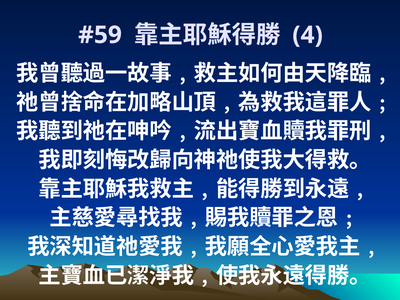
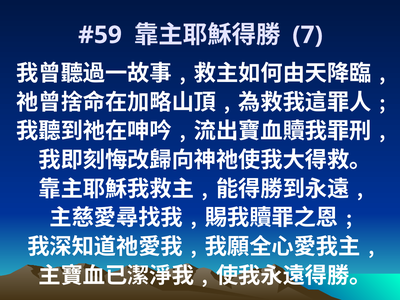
4: 4 -> 7 (308, 35)
